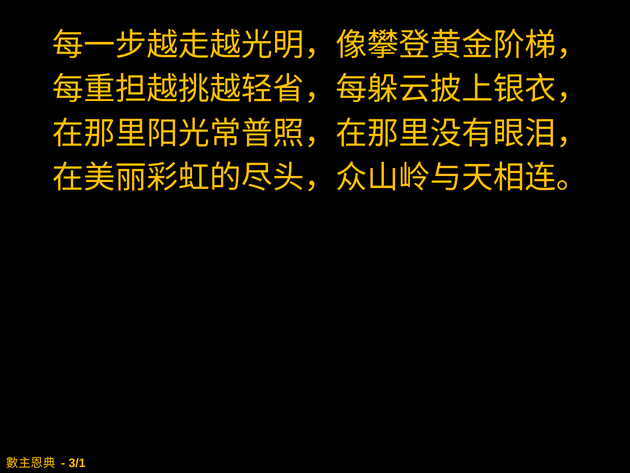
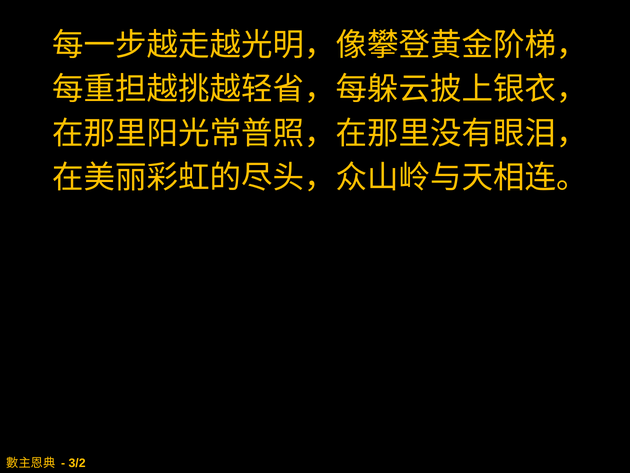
3/1: 3/1 -> 3/2 (77, 463)
